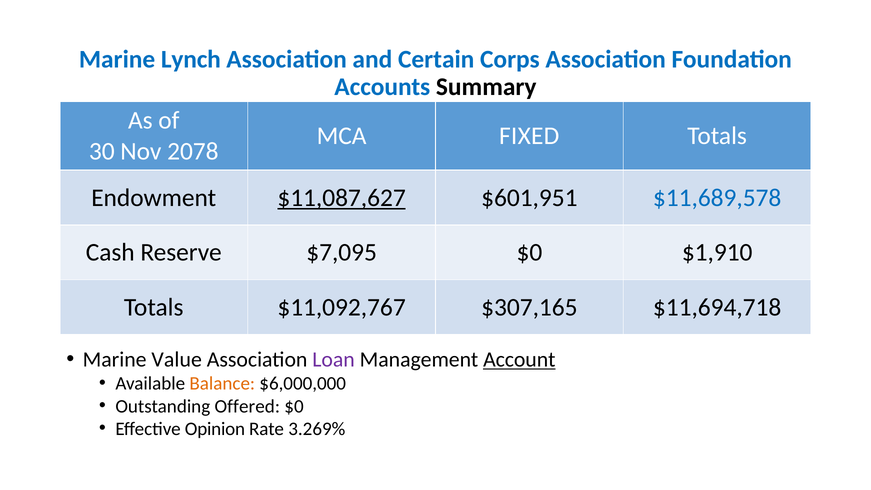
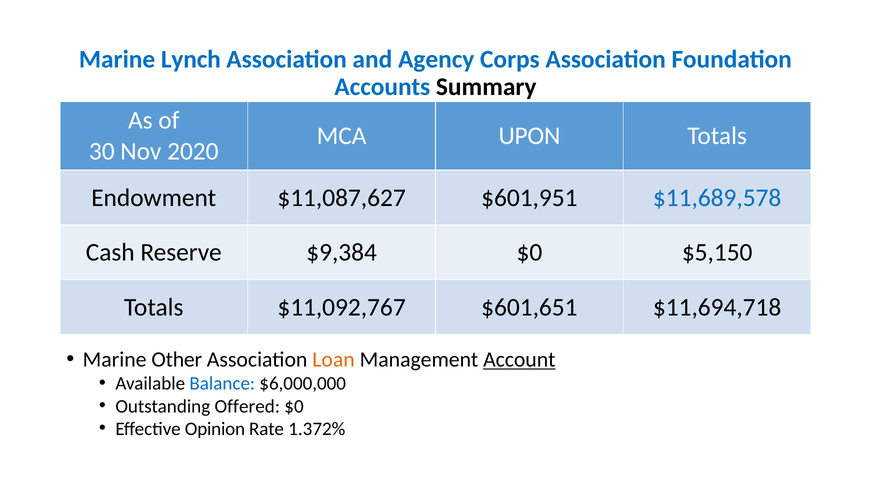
Certain: Certain -> Agency (436, 60)
FIXED: FIXED -> UPON (529, 136)
2078: 2078 -> 2020 (193, 152)
$11,087,627 underline: present -> none (342, 198)
$7,095: $7,095 -> $9,384 (342, 253)
$1,910: $1,910 -> $5,150 (717, 253)
$307,165: $307,165 -> $601,651 (529, 307)
Value: Value -> Other (177, 360)
Loan colour: purple -> orange (334, 360)
Balance colour: orange -> blue (222, 384)
3.269%: 3.269% -> 1.372% (317, 429)
